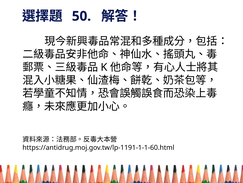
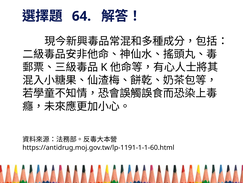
50: 50 -> 64 (81, 16)
